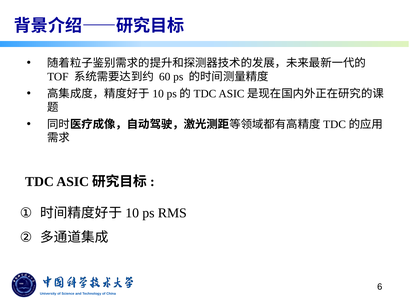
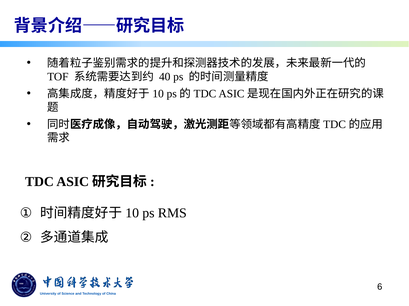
60: 60 -> 40 (165, 77)
